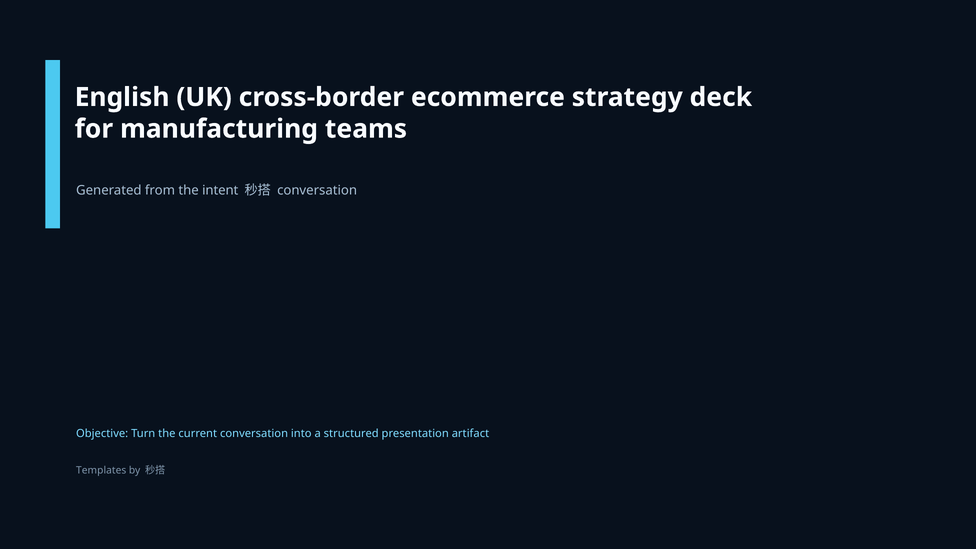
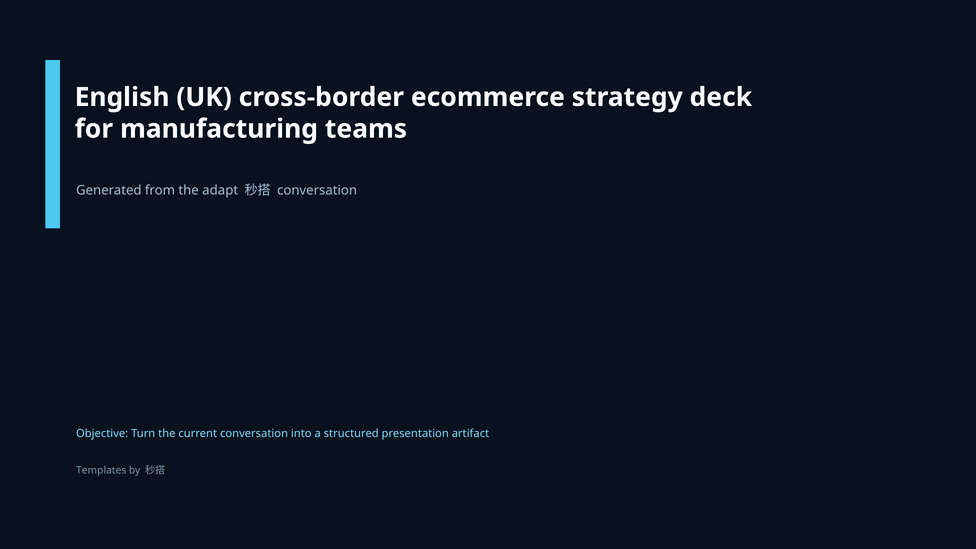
intent: intent -> adapt (220, 191)
